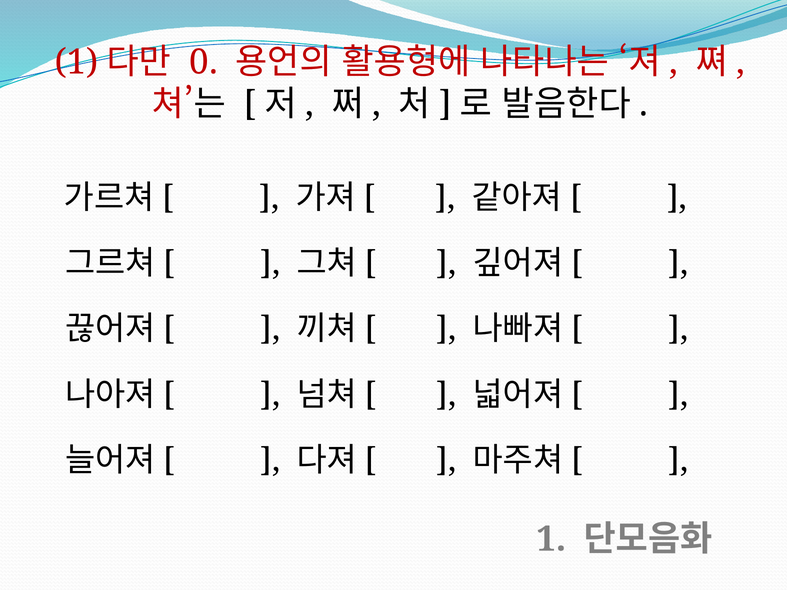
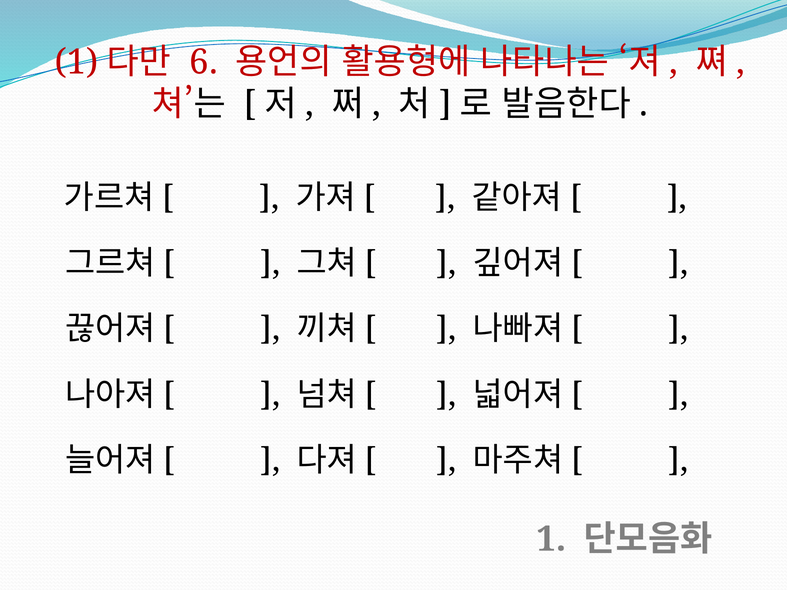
0: 0 -> 6 (204, 62)
